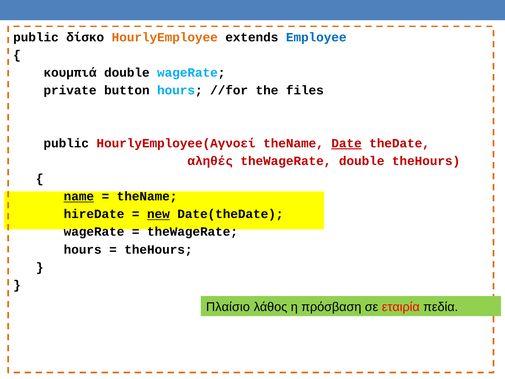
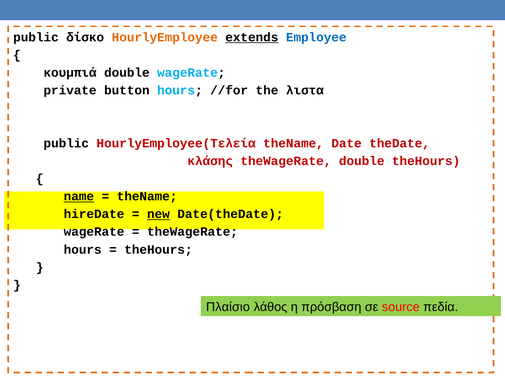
extends underline: none -> present (252, 37)
files: files -> λιστα (305, 90)
HourlyEmployee(Αγνοεί: HourlyEmployee(Αγνοεί -> HourlyEmployee(Τελεία (176, 143)
Date underline: present -> none (347, 143)
αληθές: αληθές -> κλάσης (210, 161)
εταιρία: εταιρία -> source (401, 307)
